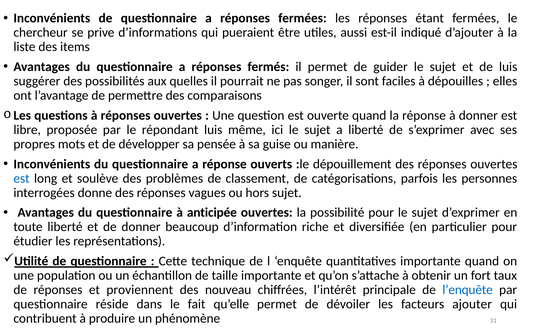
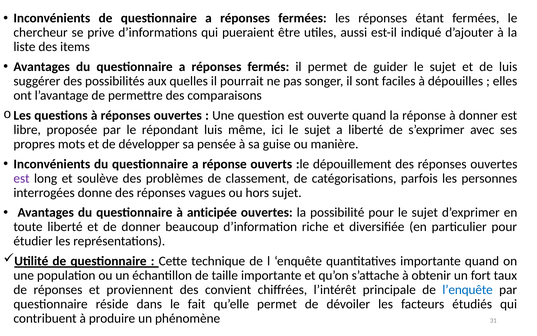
est colour: blue -> purple (22, 178)
nouveau: nouveau -> convient (228, 290)
ajouter: ajouter -> étudiés (472, 304)
